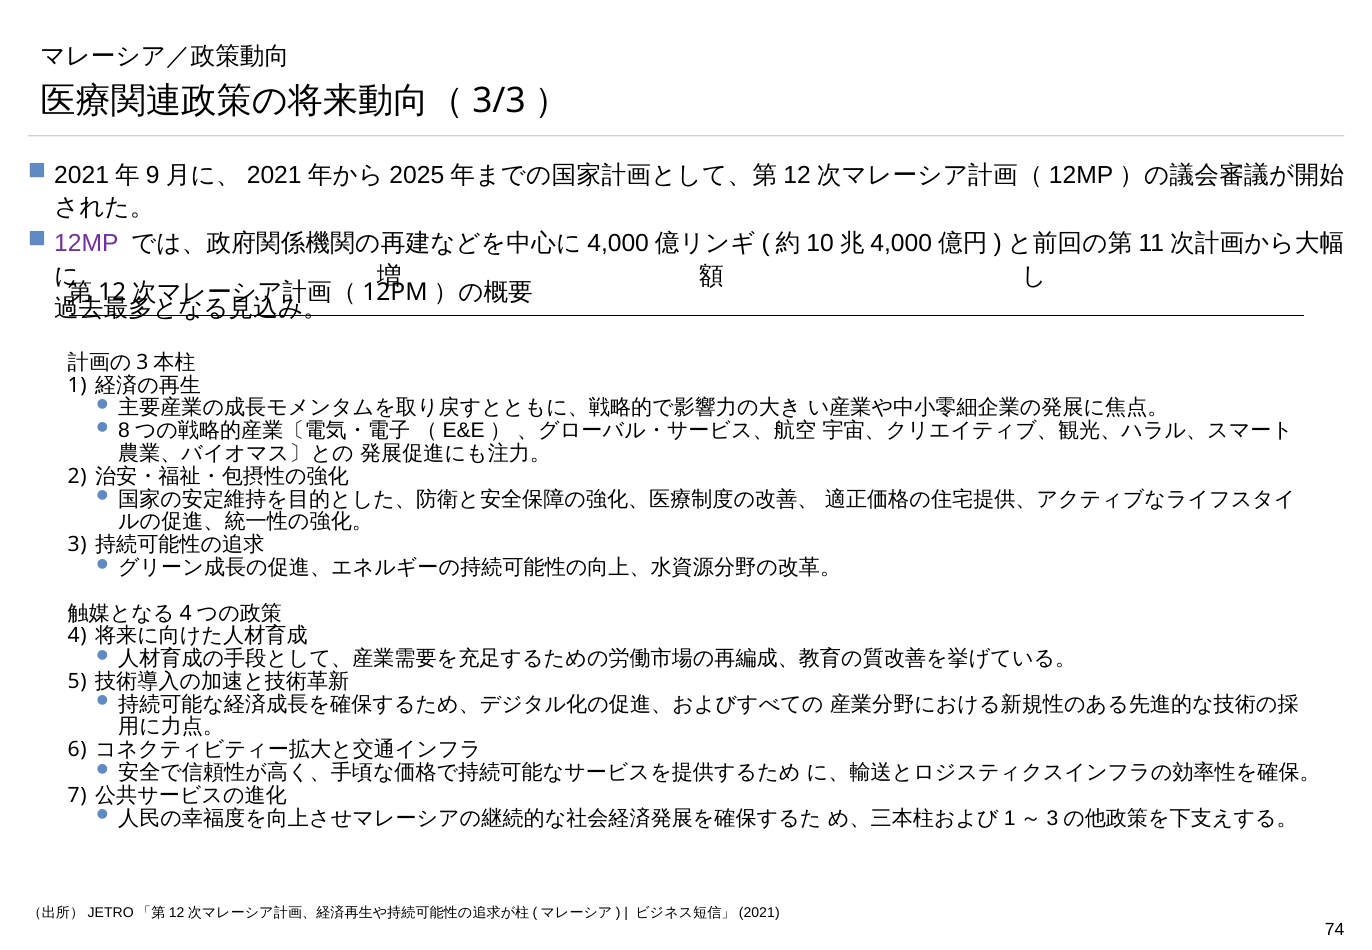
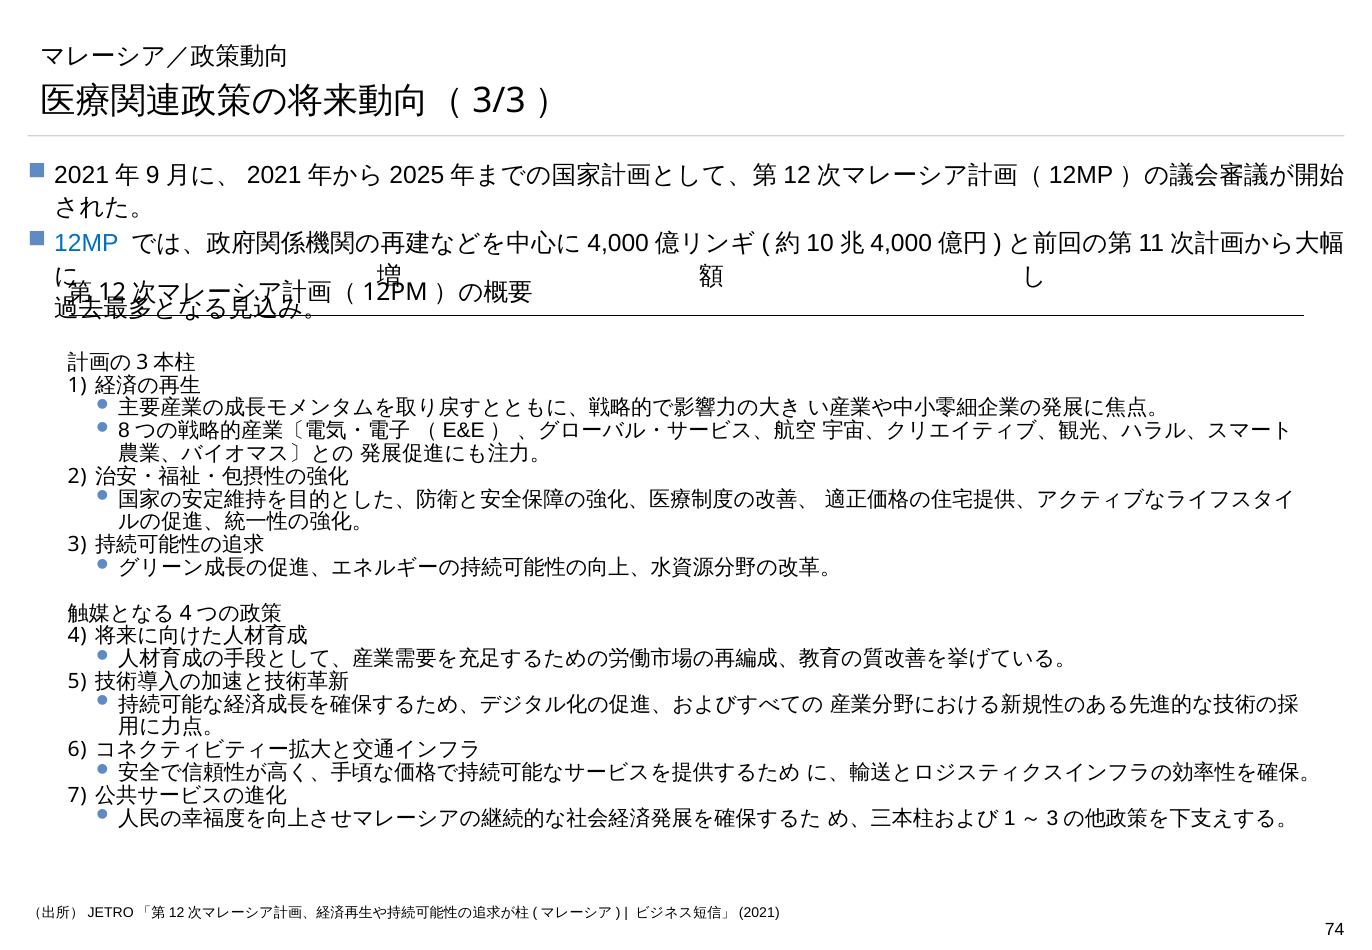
12MP colour: purple -> blue (86, 244)
